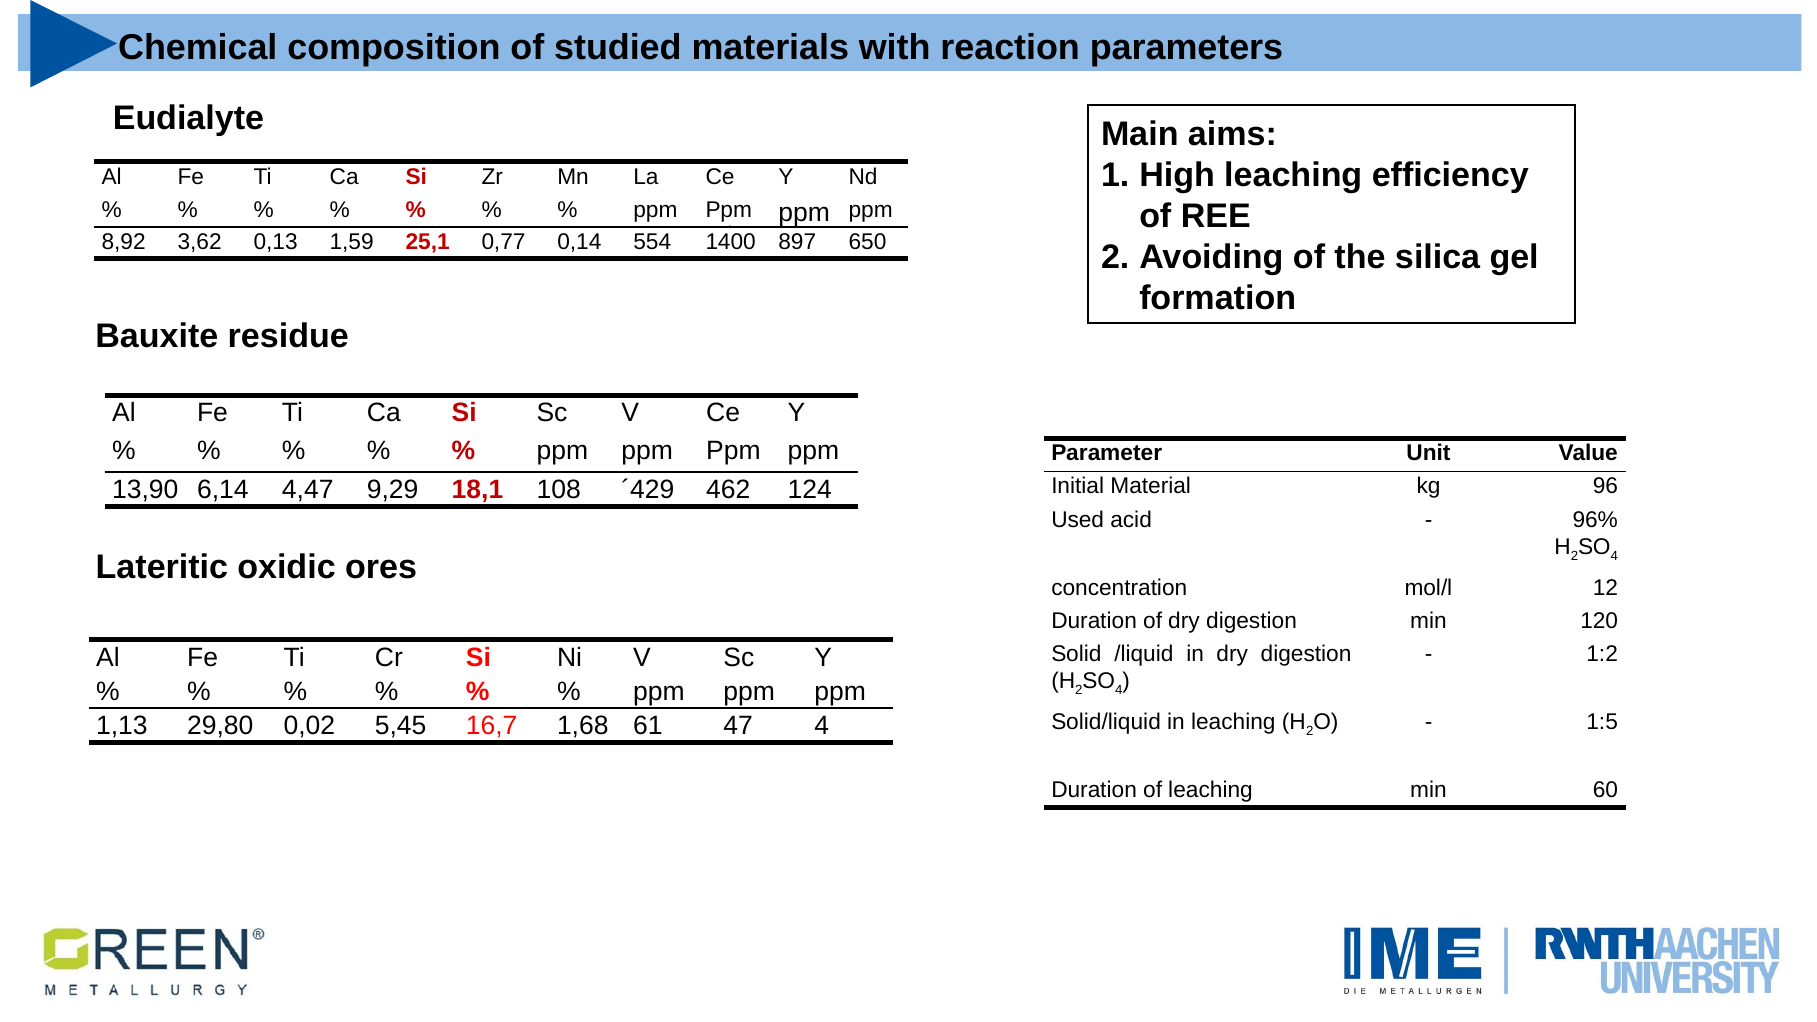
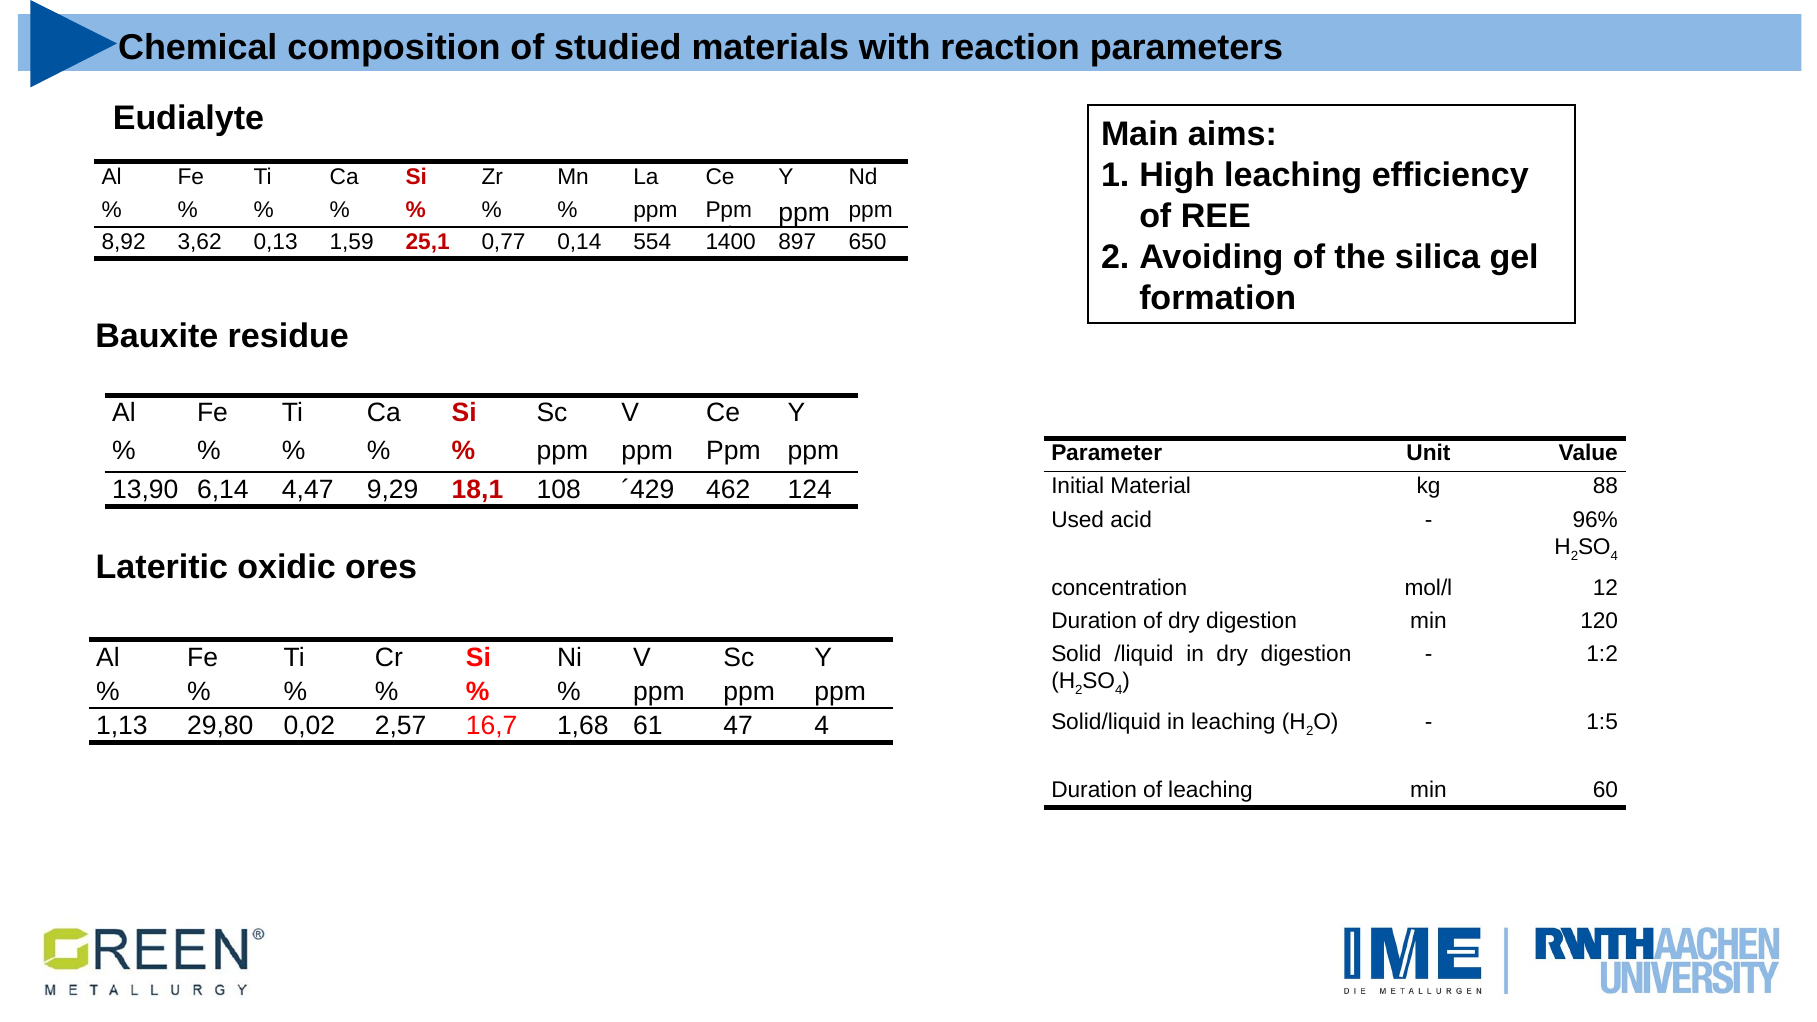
96: 96 -> 88 (1605, 486)
5,45: 5,45 -> 2,57 (401, 725)
